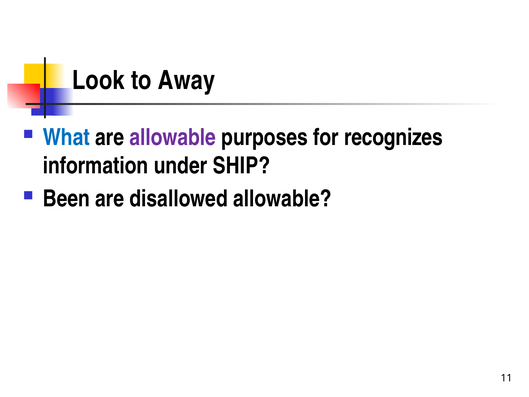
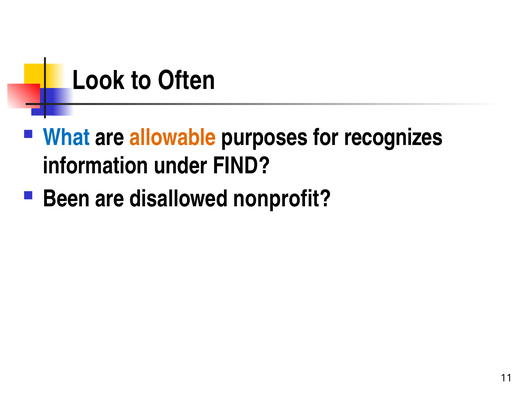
Away: Away -> Often (187, 80)
allowable colour: purple -> orange (173, 137)
SHIP: SHIP -> FIND (241, 166)
disallowed allowable: allowable -> nonprofit (282, 199)
